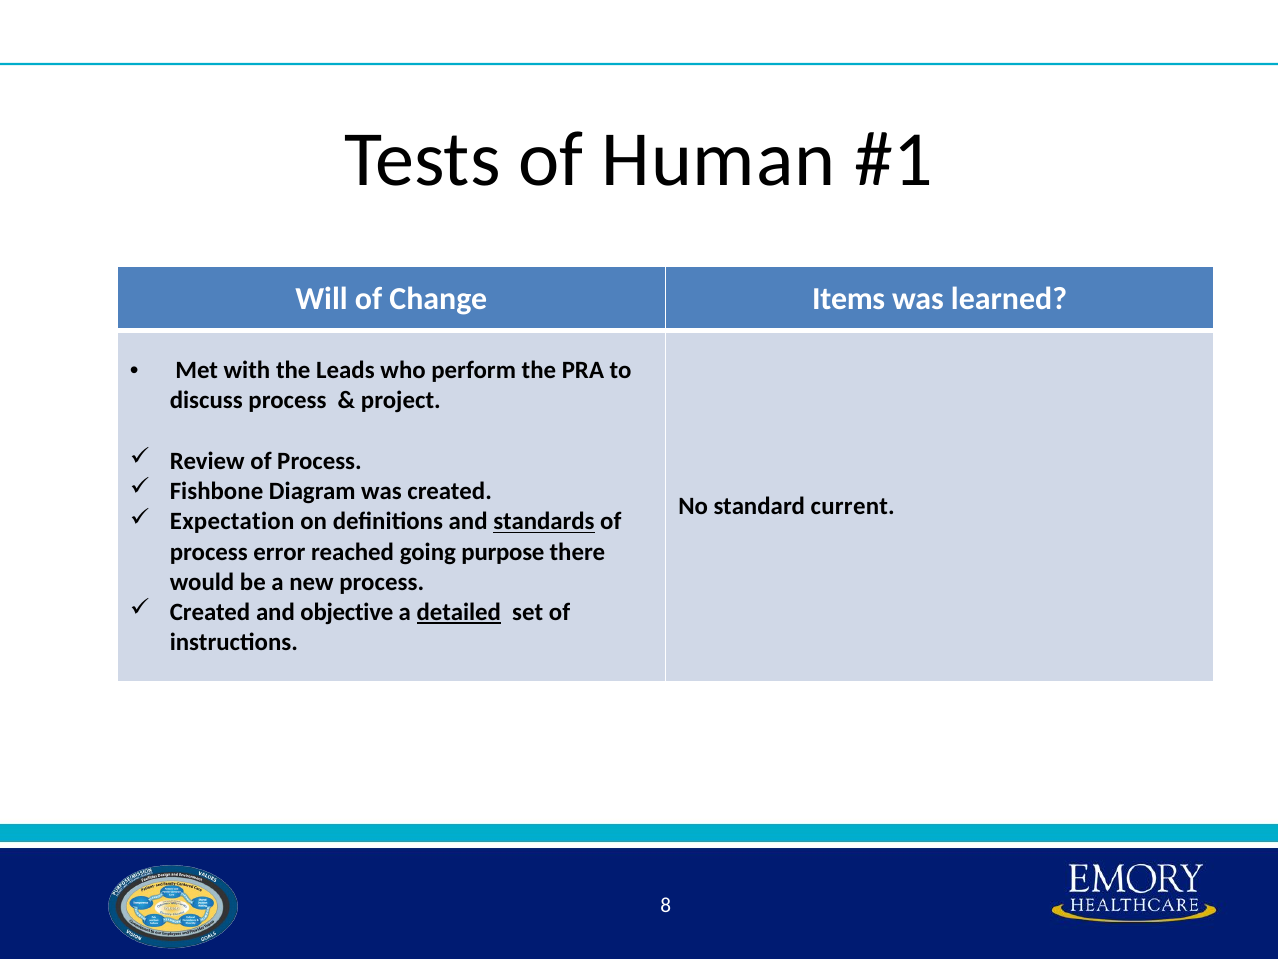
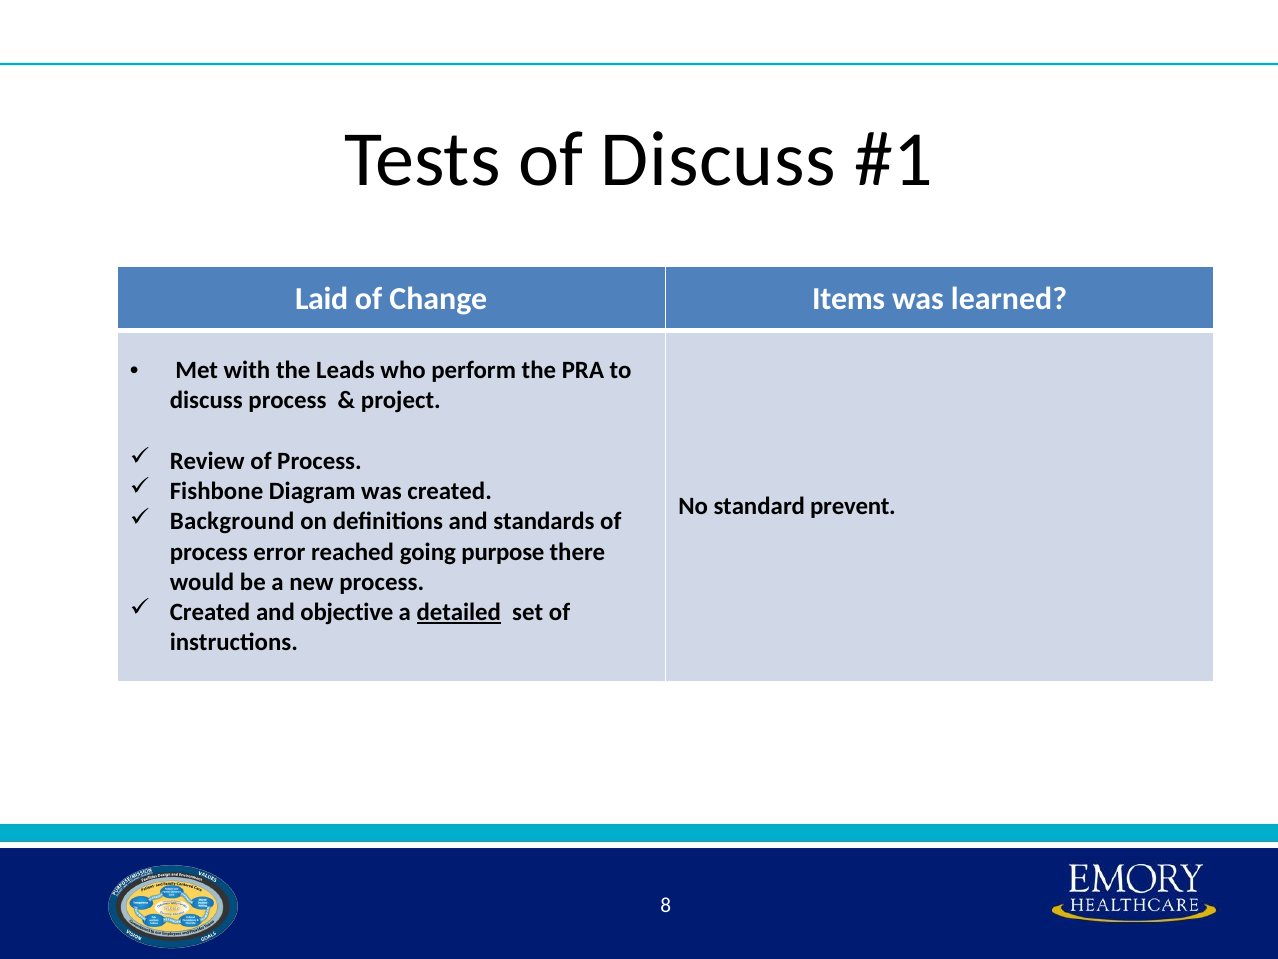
of Human: Human -> Discuss (719, 160)
Will: Will -> Laid (322, 299)
current: current -> prevent (853, 506)
Expectation: Expectation -> Background (232, 521)
standards underline: present -> none (544, 521)
